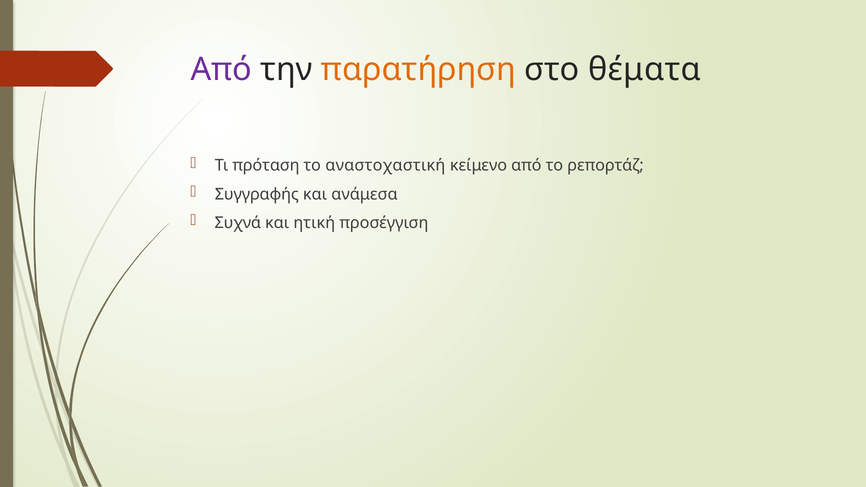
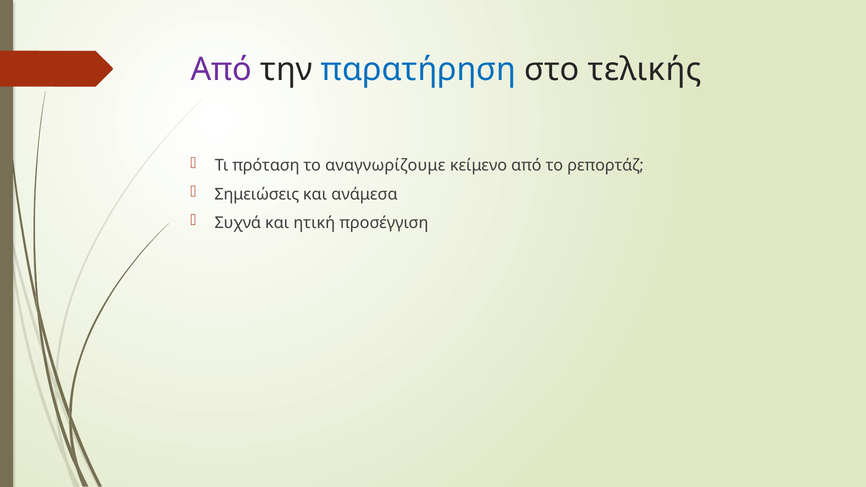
παρατήρηση colour: orange -> blue (418, 69)
θέματα: θέματα -> τελικής (645, 69)
αναστοχαστική: αναστοχαστική -> αναγνωρίζουμε (385, 166)
Συγγραφής: Συγγραφής -> Σημειώσεις (257, 194)
